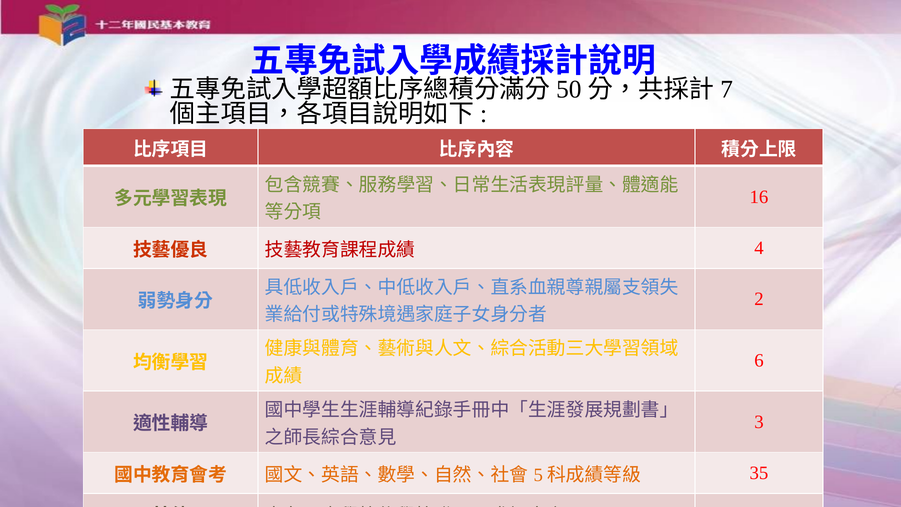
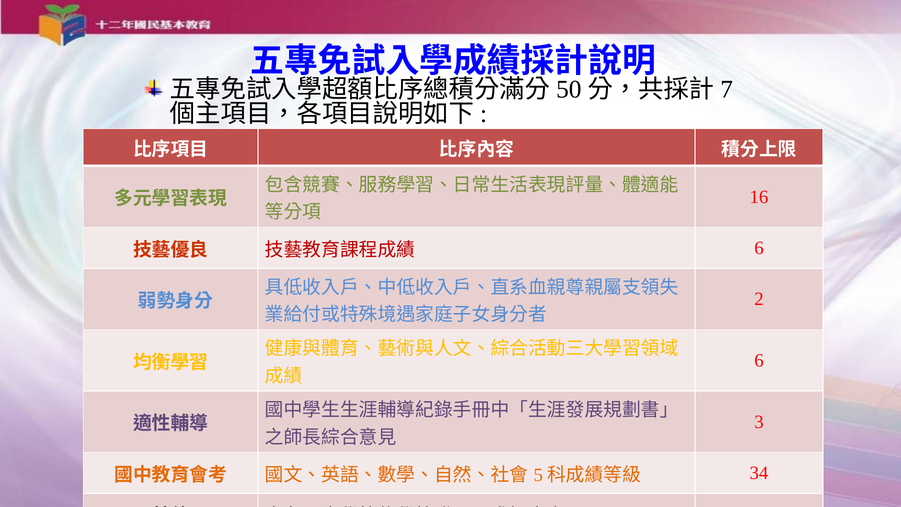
4: 4 -> 6 (759, 248)
35: 35 -> 34 (759, 473)
